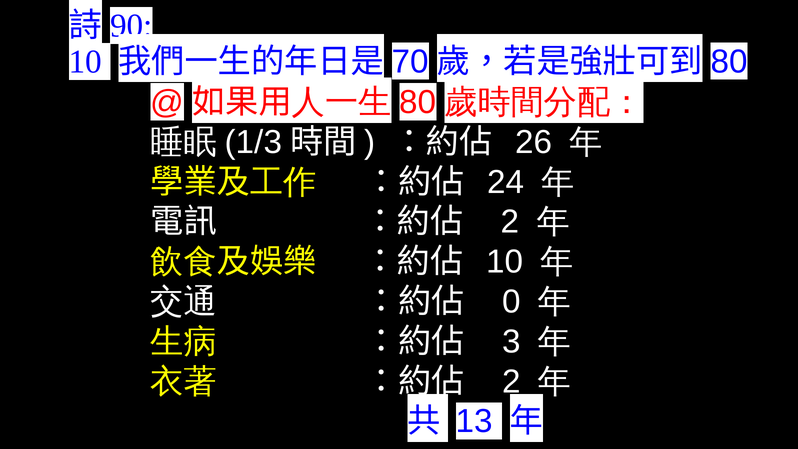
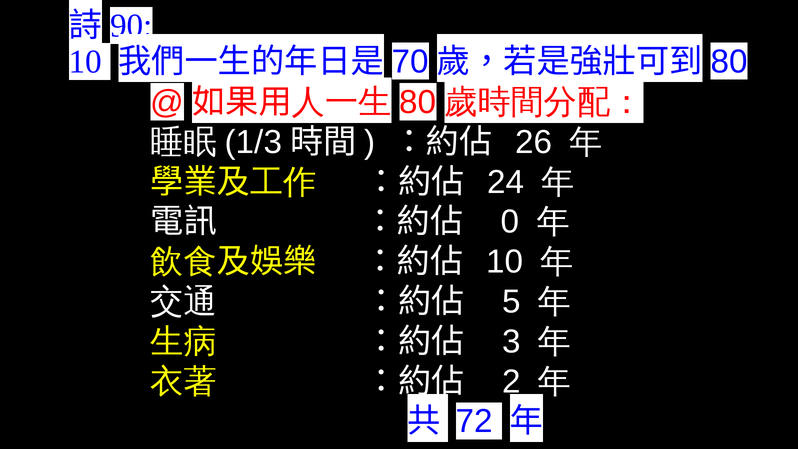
2: 2 -> 0 (510, 222)
0: 0 -> 5 (511, 302)
13: 13 -> 72 (474, 421)
